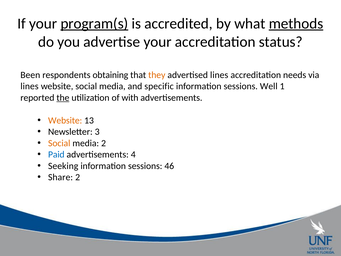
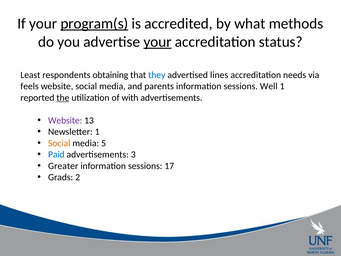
methods underline: present -> none (296, 24)
your underline: none -> present (158, 42)
Been: Been -> Least (30, 75)
they colour: orange -> blue (157, 75)
lines: lines -> feels (30, 86)
specific: specific -> parents (159, 86)
Website colour: orange -> purple (65, 120)
Newsletter 3: 3 -> 1 (97, 132)
media 2: 2 -> 5 (104, 143)
4: 4 -> 3 (133, 154)
Seeking: Seeking -> Greater (63, 166)
46: 46 -> 17 (169, 166)
Share: Share -> Grads (61, 177)
